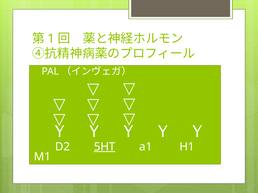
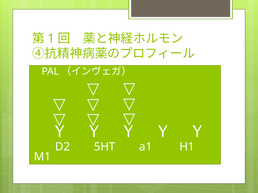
5HT underline: present -> none (105, 147)
